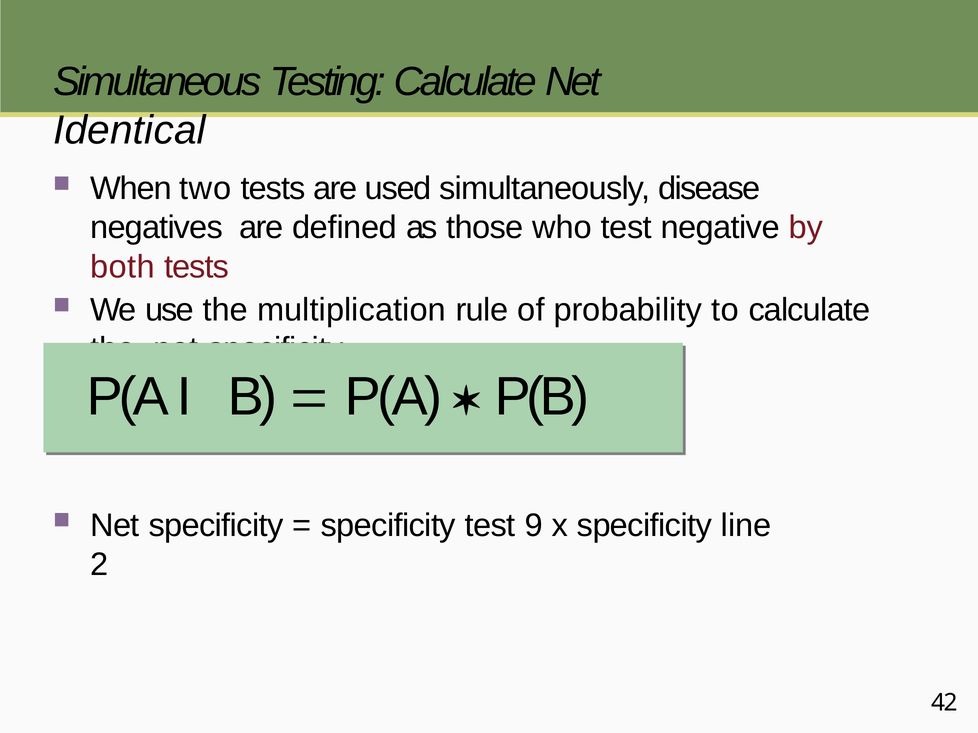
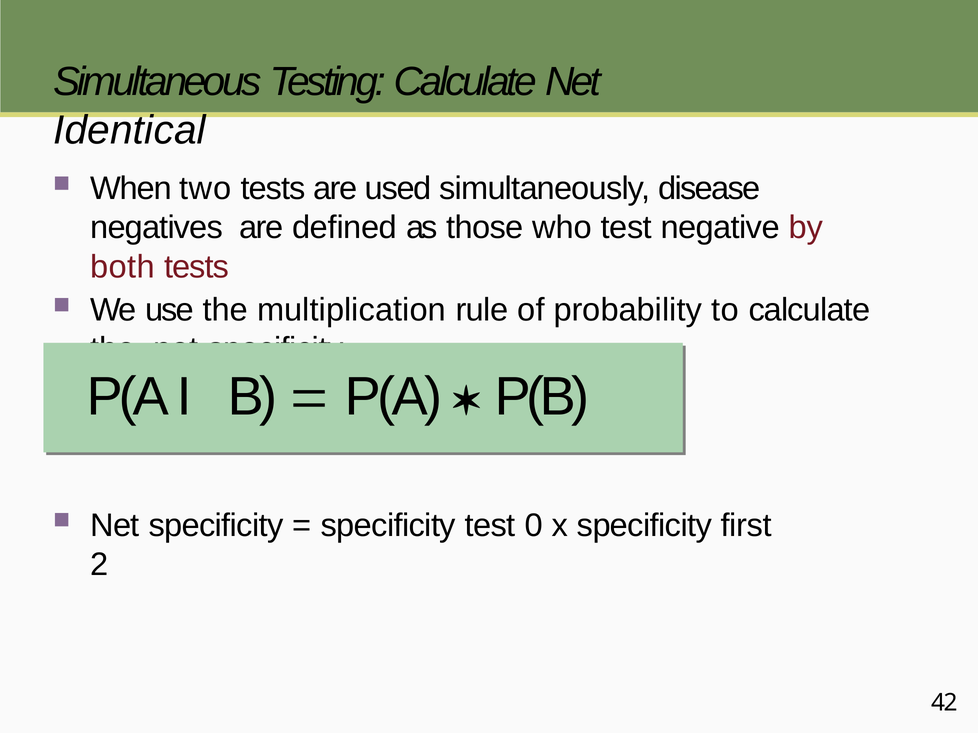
9: 9 -> 0 (534, 526)
line: line -> first (746, 526)
